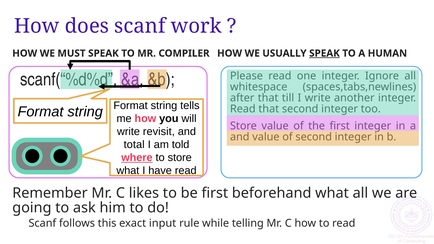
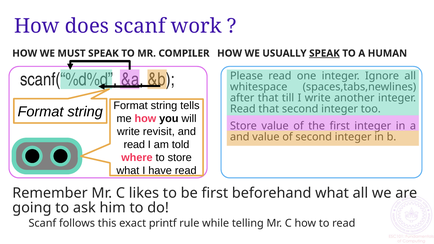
total: total -> read (134, 145)
where underline: present -> none (137, 158)
input: input -> printf (163, 224)
